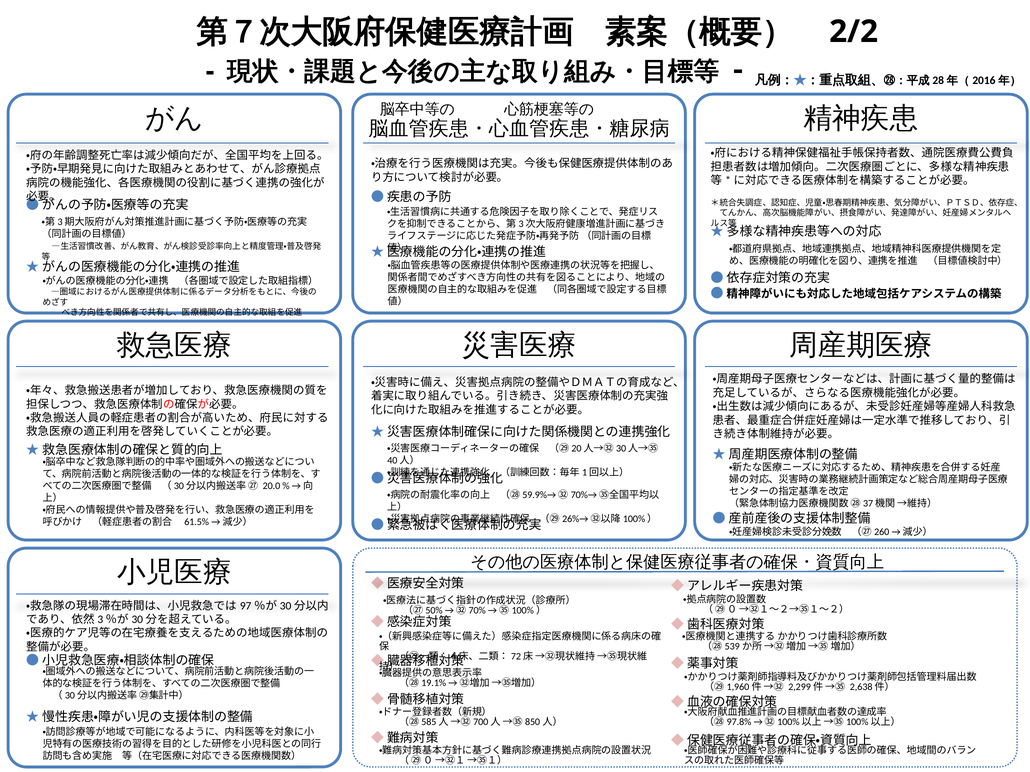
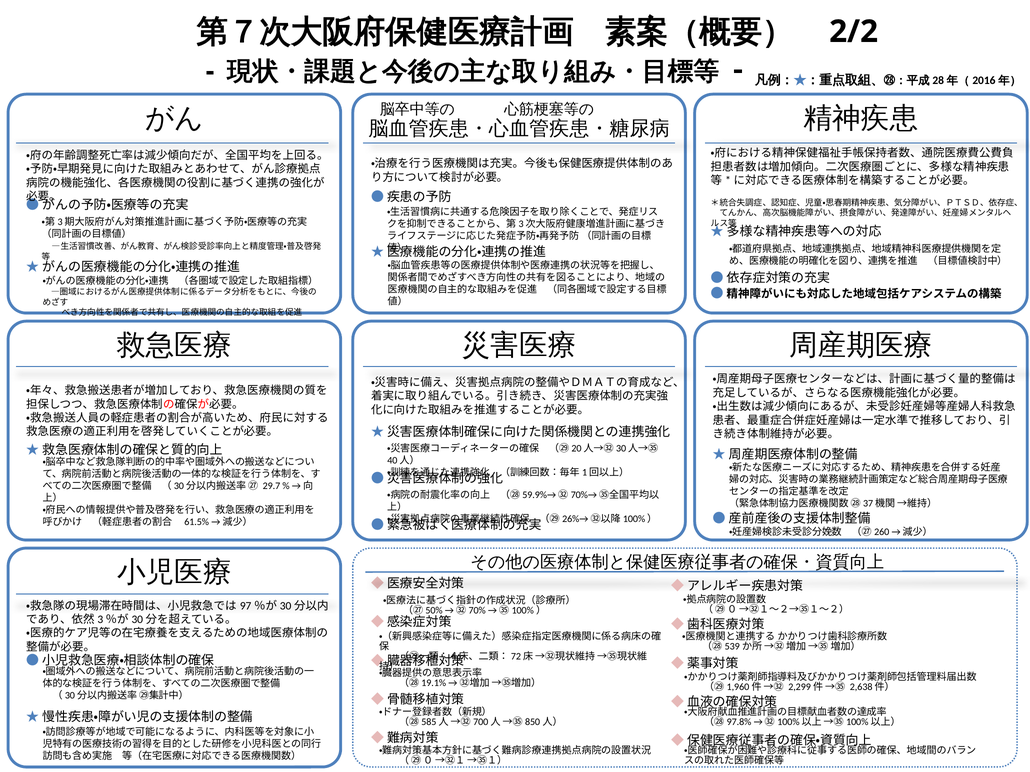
20.0: 20.0 -> 29.7 (271, 486)
